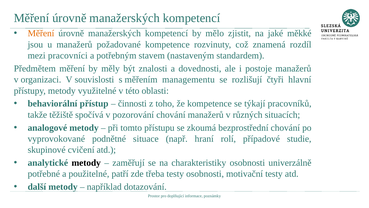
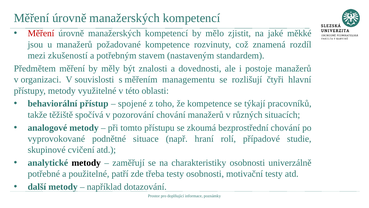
Měření colour: orange -> red (41, 33)
pracovníci: pracovníci -> zkušeností (68, 55)
činnosti: činnosti -> spojené (132, 103)
